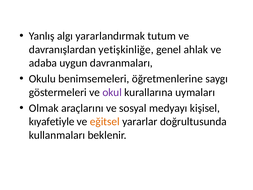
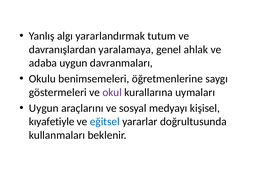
yetişkinliğe: yetişkinliğe -> yaralamaya (126, 49)
Olmak: Olmak -> Uygun (44, 108)
eğitsel colour: orange -> blue (105, 121)
